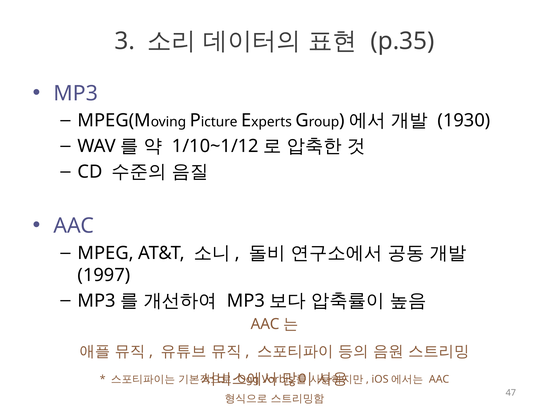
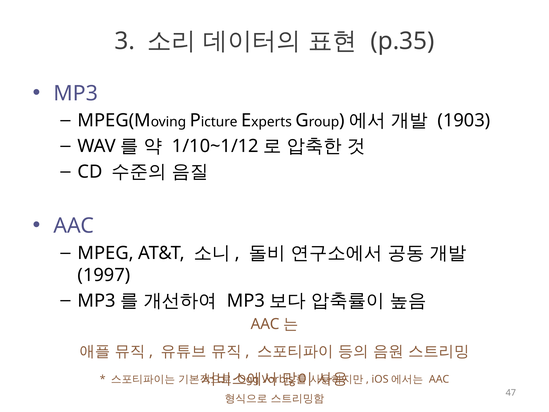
1930: 1930 -> 1903 (464, 121)
